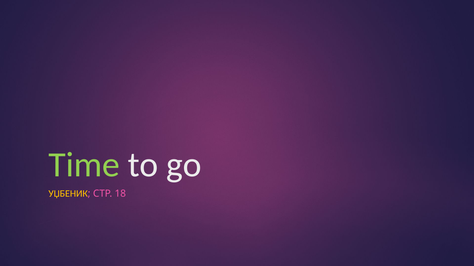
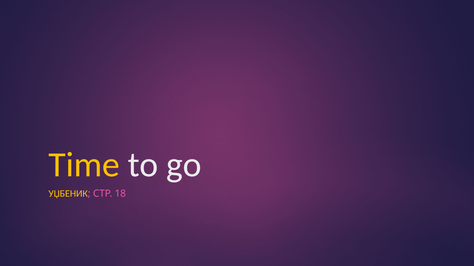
Time colour: light green -> yellow (84, 165)
